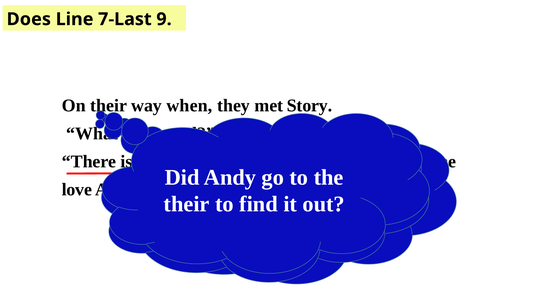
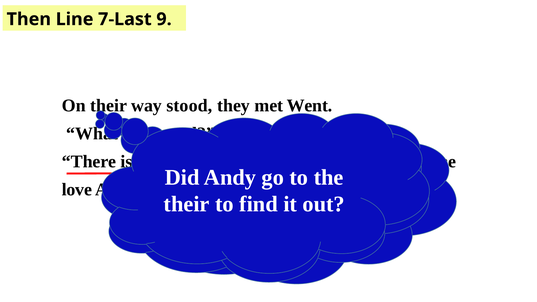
Does: Does -> Then (29, 19)
when: when -> stood (189, 106)
Story: Story -> Went (310, 106)
